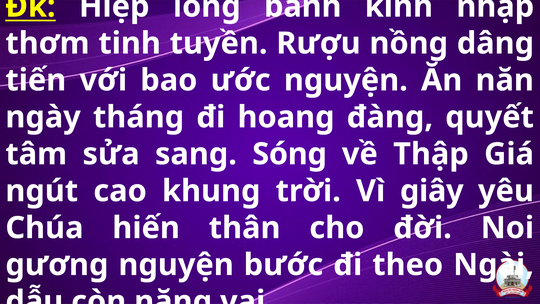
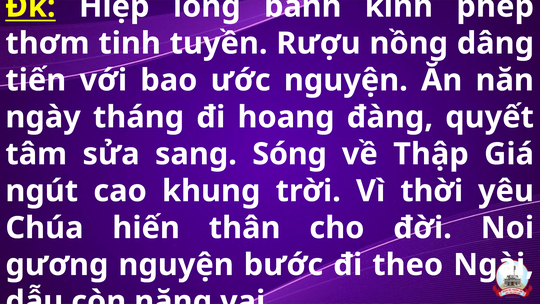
nhập: nhập -> phép (495, 6)
giây: giây -> thời (432, 191)
